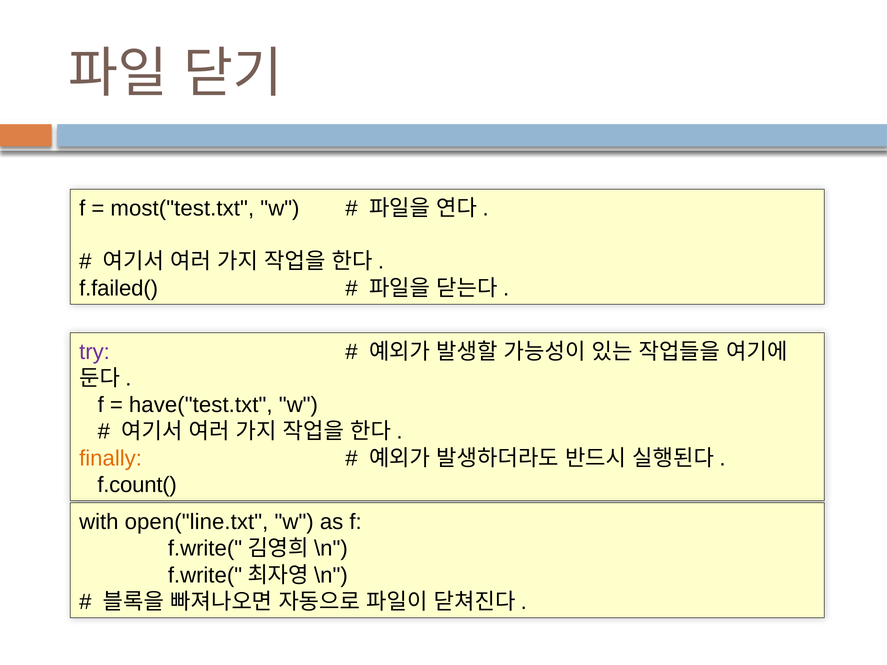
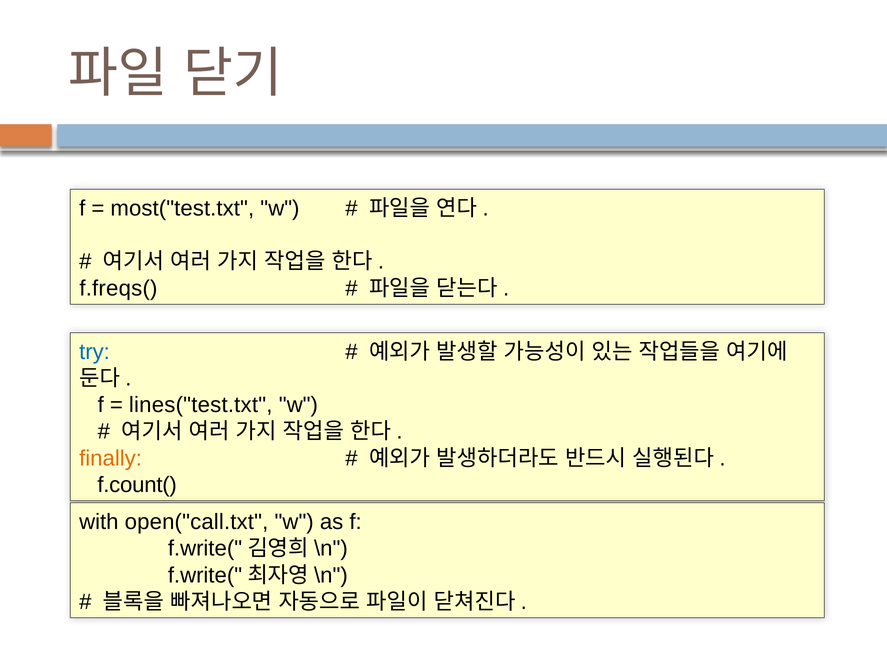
f.failed(: f.failed( -> f.freqs( (118, 288)
try colour: purple -> blue (95, 352)
have("test.txt: have("test.txt -> lines("test.txt (201, 405)
open("line.txt: open("line.txt -> open("call.txt (196, 522)
